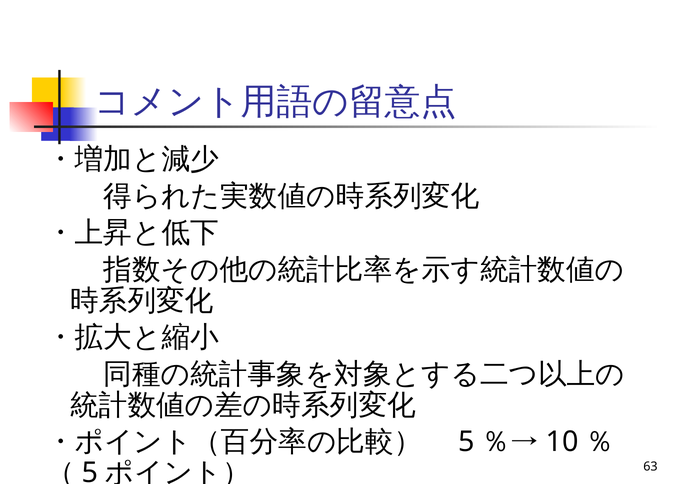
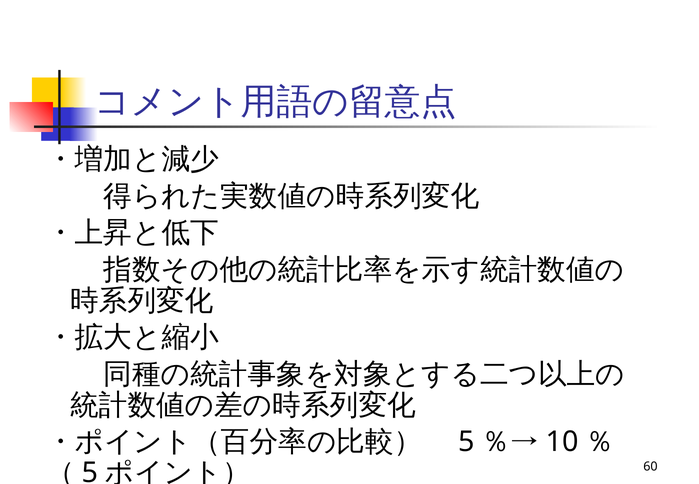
63: 63 -> 60 (650, 467)
